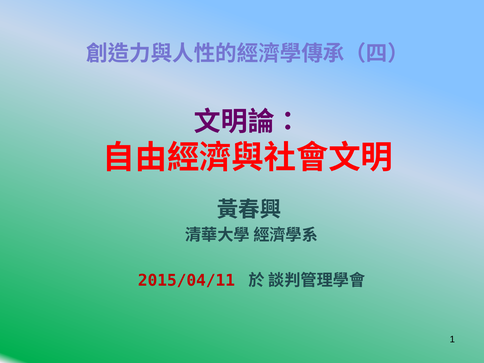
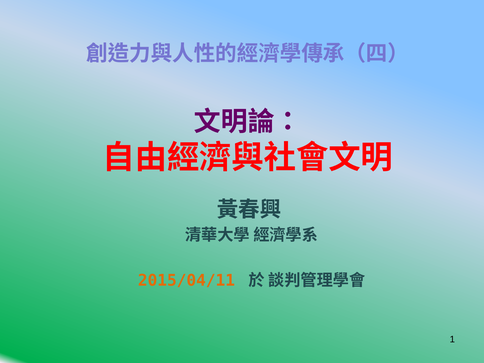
2015/04/11 colour: red -> orange (186, 280)
